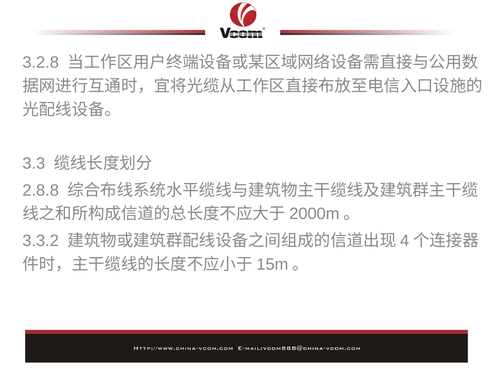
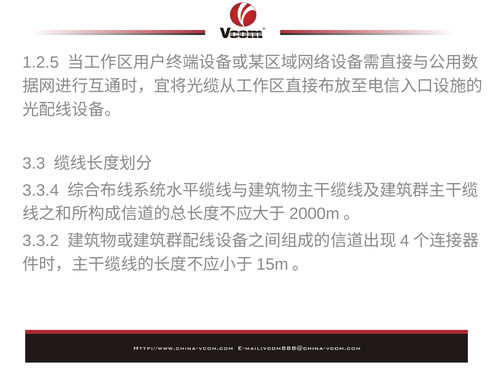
3.2.8: 3.2.8 -> 1.2.5 (41, 63)
2.8.8: 2.8.8 -> 3.3.4 (41, 191)
